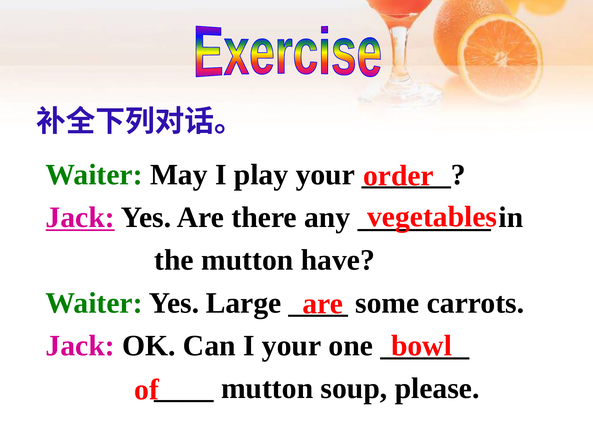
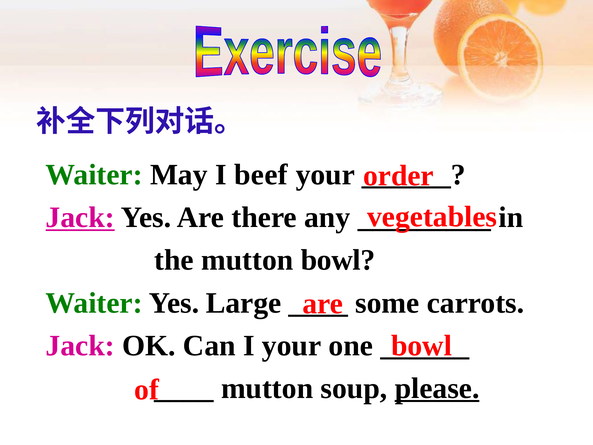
play: play -> beef (261, 175)
mutton have: have -> bowl (338, 260)
please underline: none -> present (437, 388)
